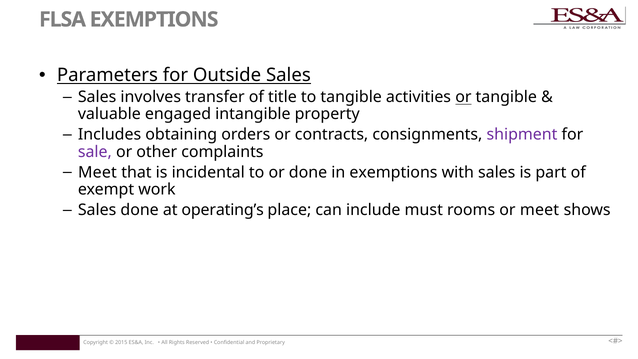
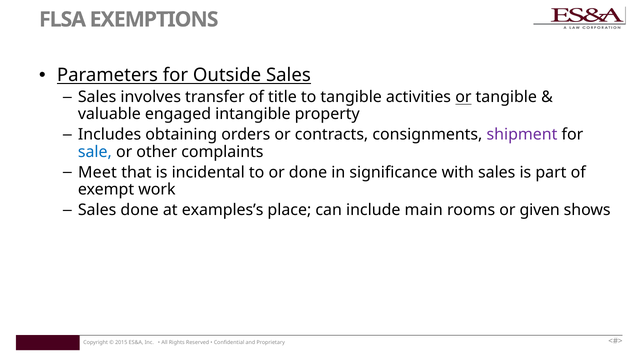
sale colour: purple -> blue (95, 152)
in exemptions: exemptions -> significance (393, 172)
operating’s: operating’s -> examples’s (223, 210)
must: must -> main (424, 210)
or meet: meet -> given (540, 210)
